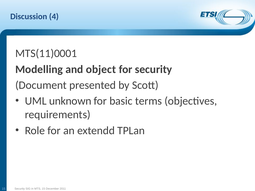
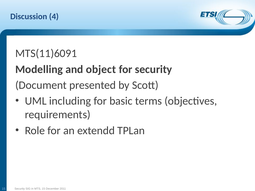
MTS(11)0001: MTS(11)0001 -> MTS(11)6091 (46, 54)
unknown: unknown -> including (70, 101)
